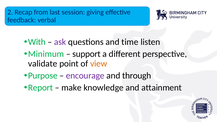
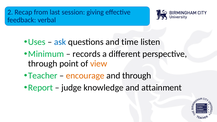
With: With -> Uses (37, 42)
ask colour: purple -> blue (60, 42)
support: support -> records (87, 54)
validate: validate -> through (43, 64)
Purpose: Purpose -> Teacher (43, 76)
encourage colour: purple -> orange (85, 76)
make: make -> judge (71, 88)
